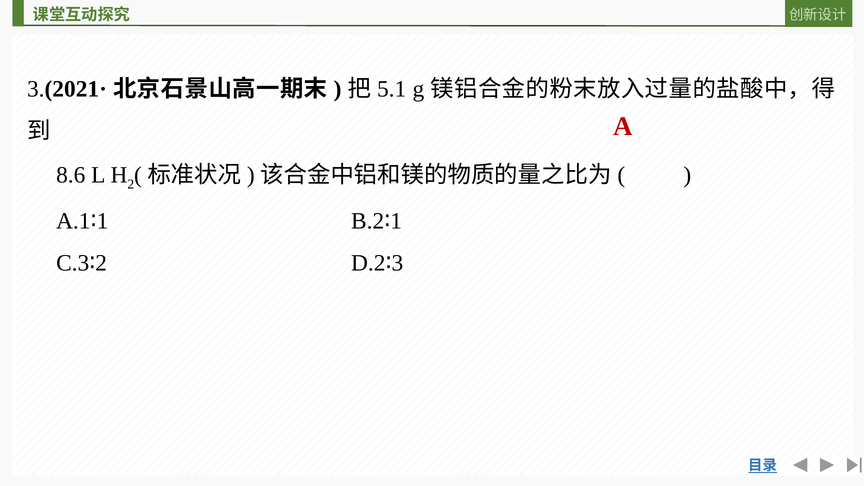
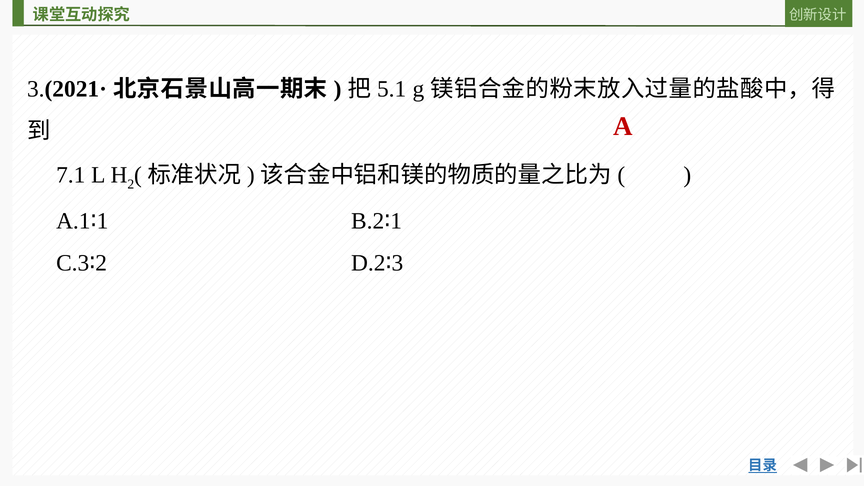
8.6: 8.6 -> 7.1 (71, 175)
